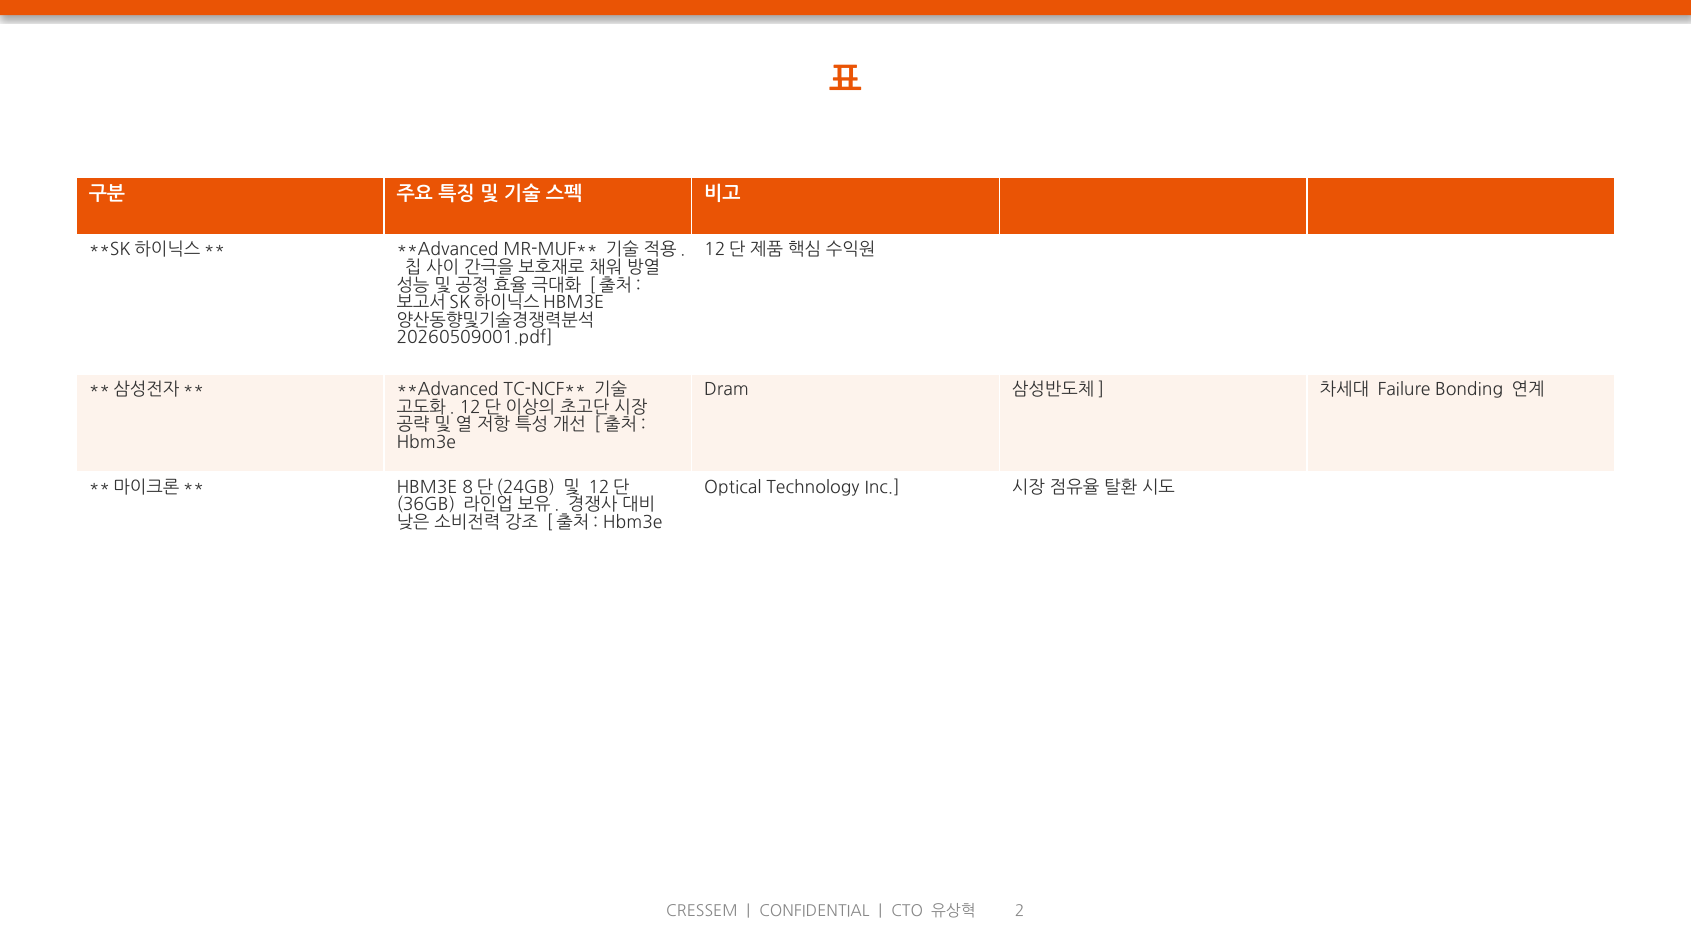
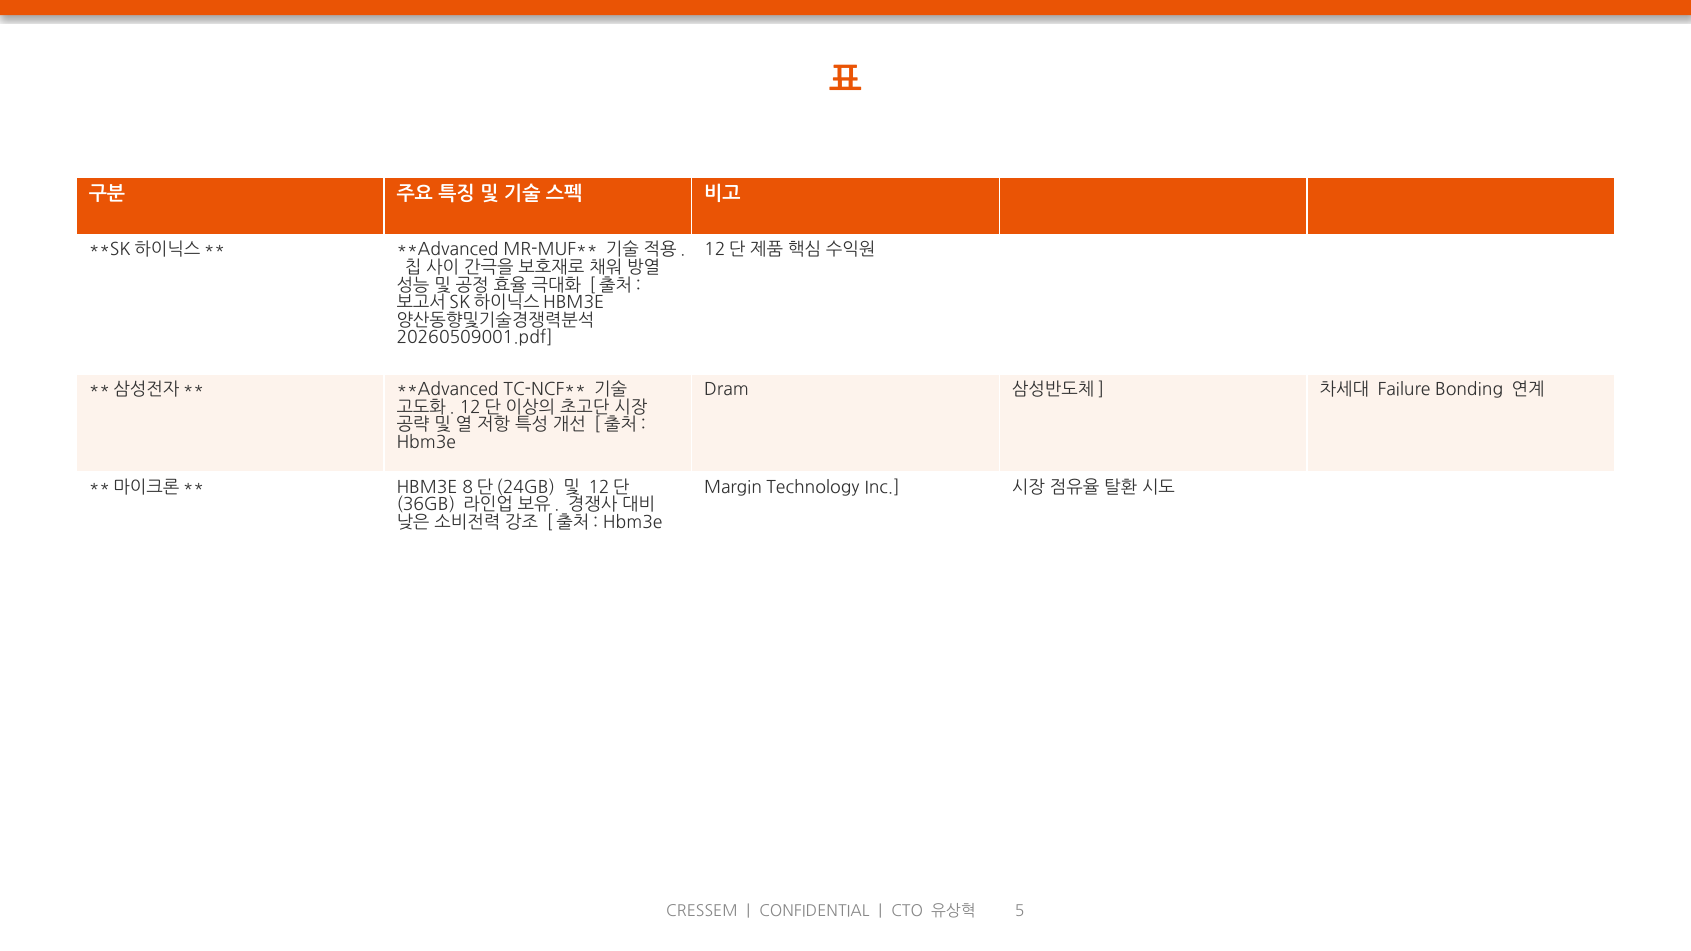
Optical: Optical -> Margin (733, 487)
2: 2 -> 5 (1020, 911)
